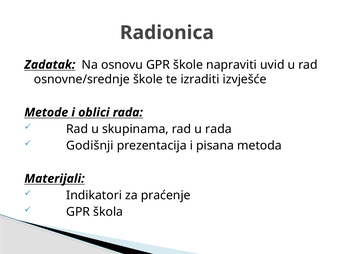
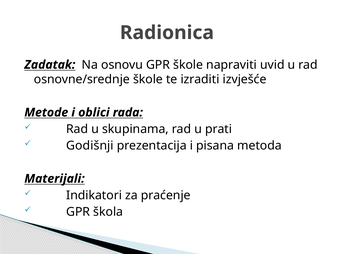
u rada: rada -> prati (219, 129)
